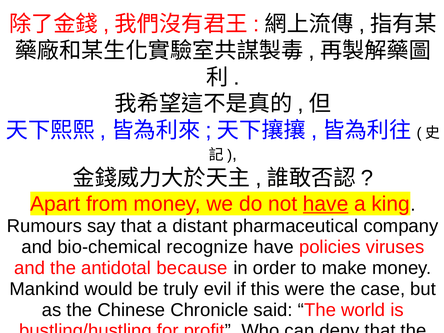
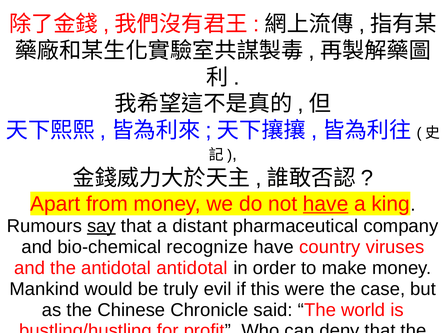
say underline: none -> present (101, 226)
policies: policies -> country (330, 247)
antidotal because: because -> antidotal (192, 268)
